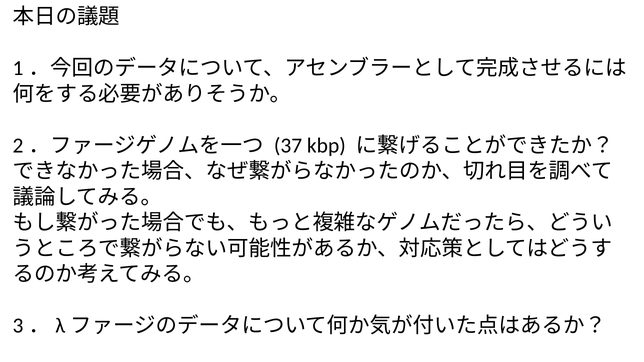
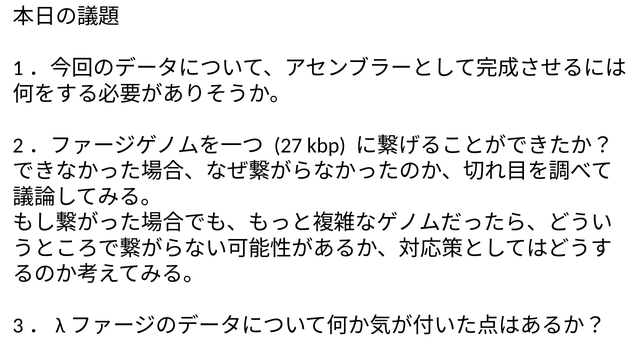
37: 37 -> 27 (288, 146)
